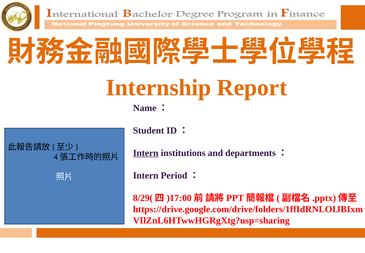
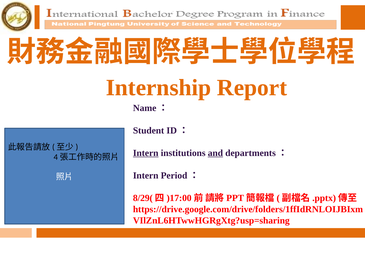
and underline: none -> present (215, 153)
